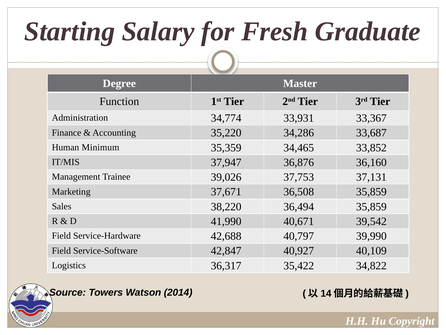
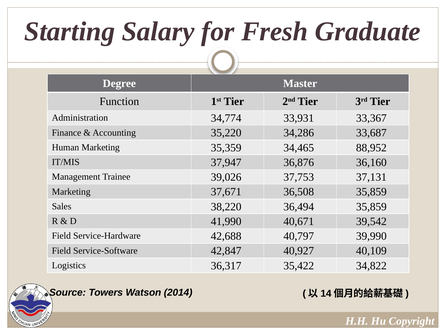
Human Minimum: Minimum -> Marketing (101, 147)
33,852: 33,852 -> 88,952 (371, 147)
